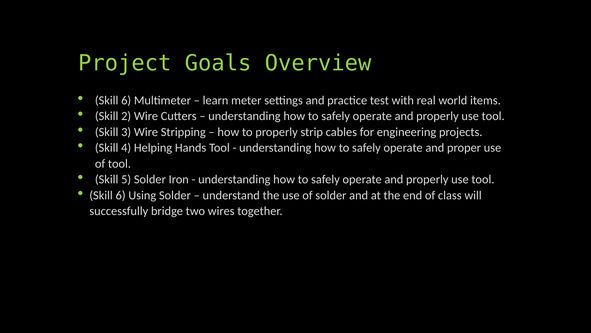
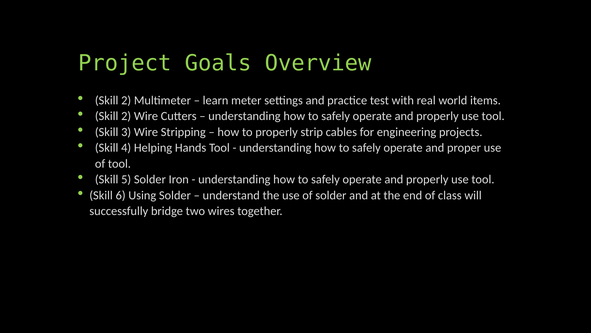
6: 6 -> 2 (126, 100)
